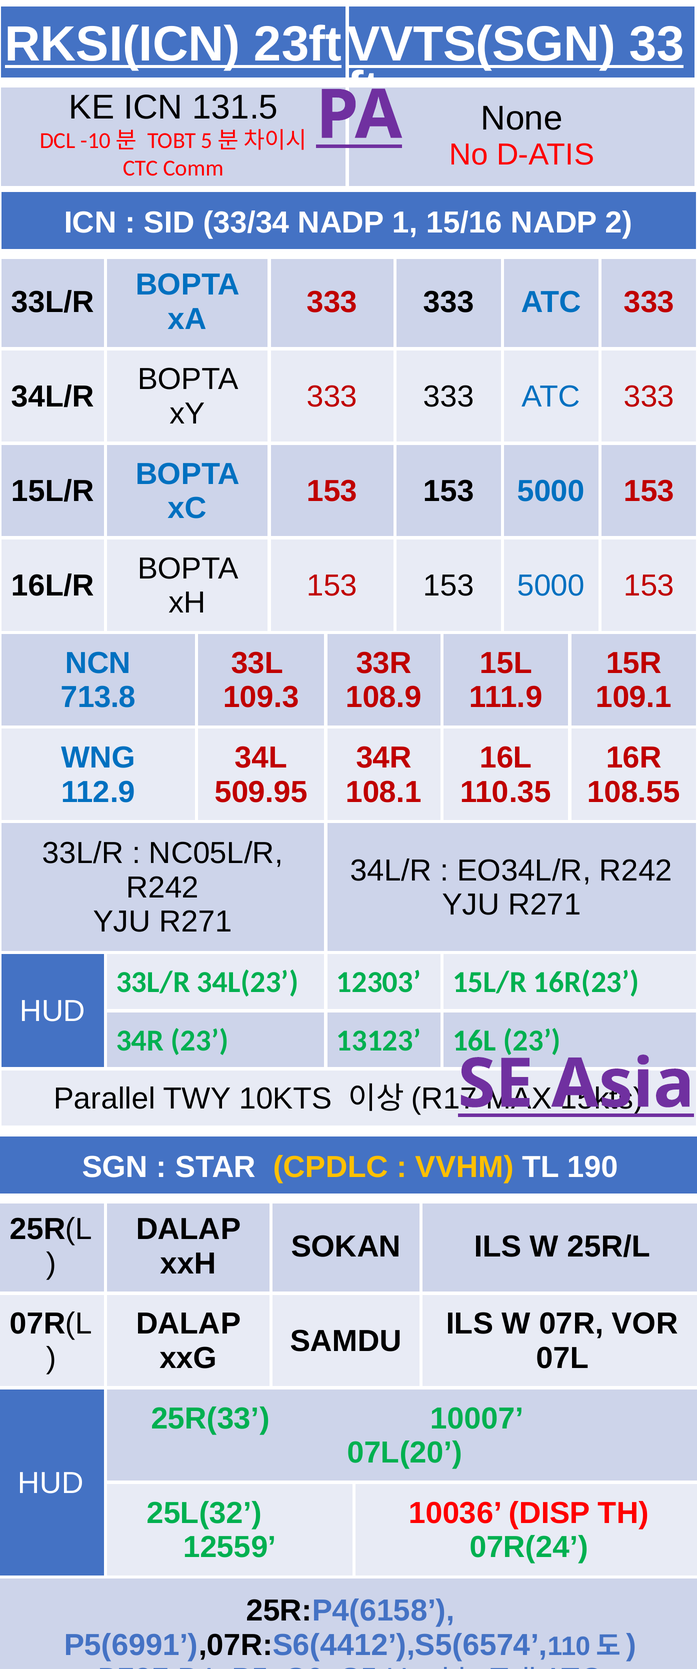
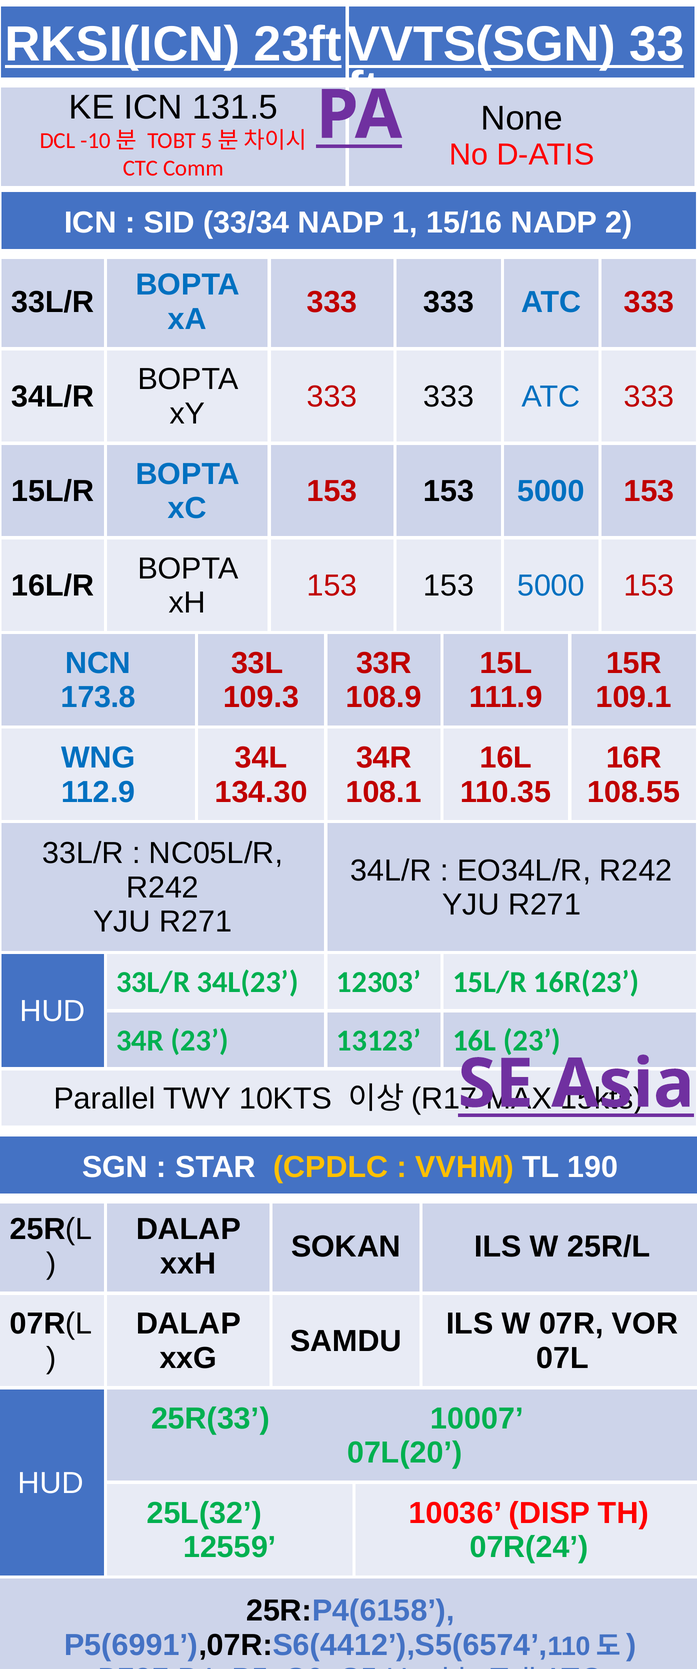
713.8: 713.8 -> 173.8 (98, 697)
509.95: 509.95 -> 134.30 (261, 791)
